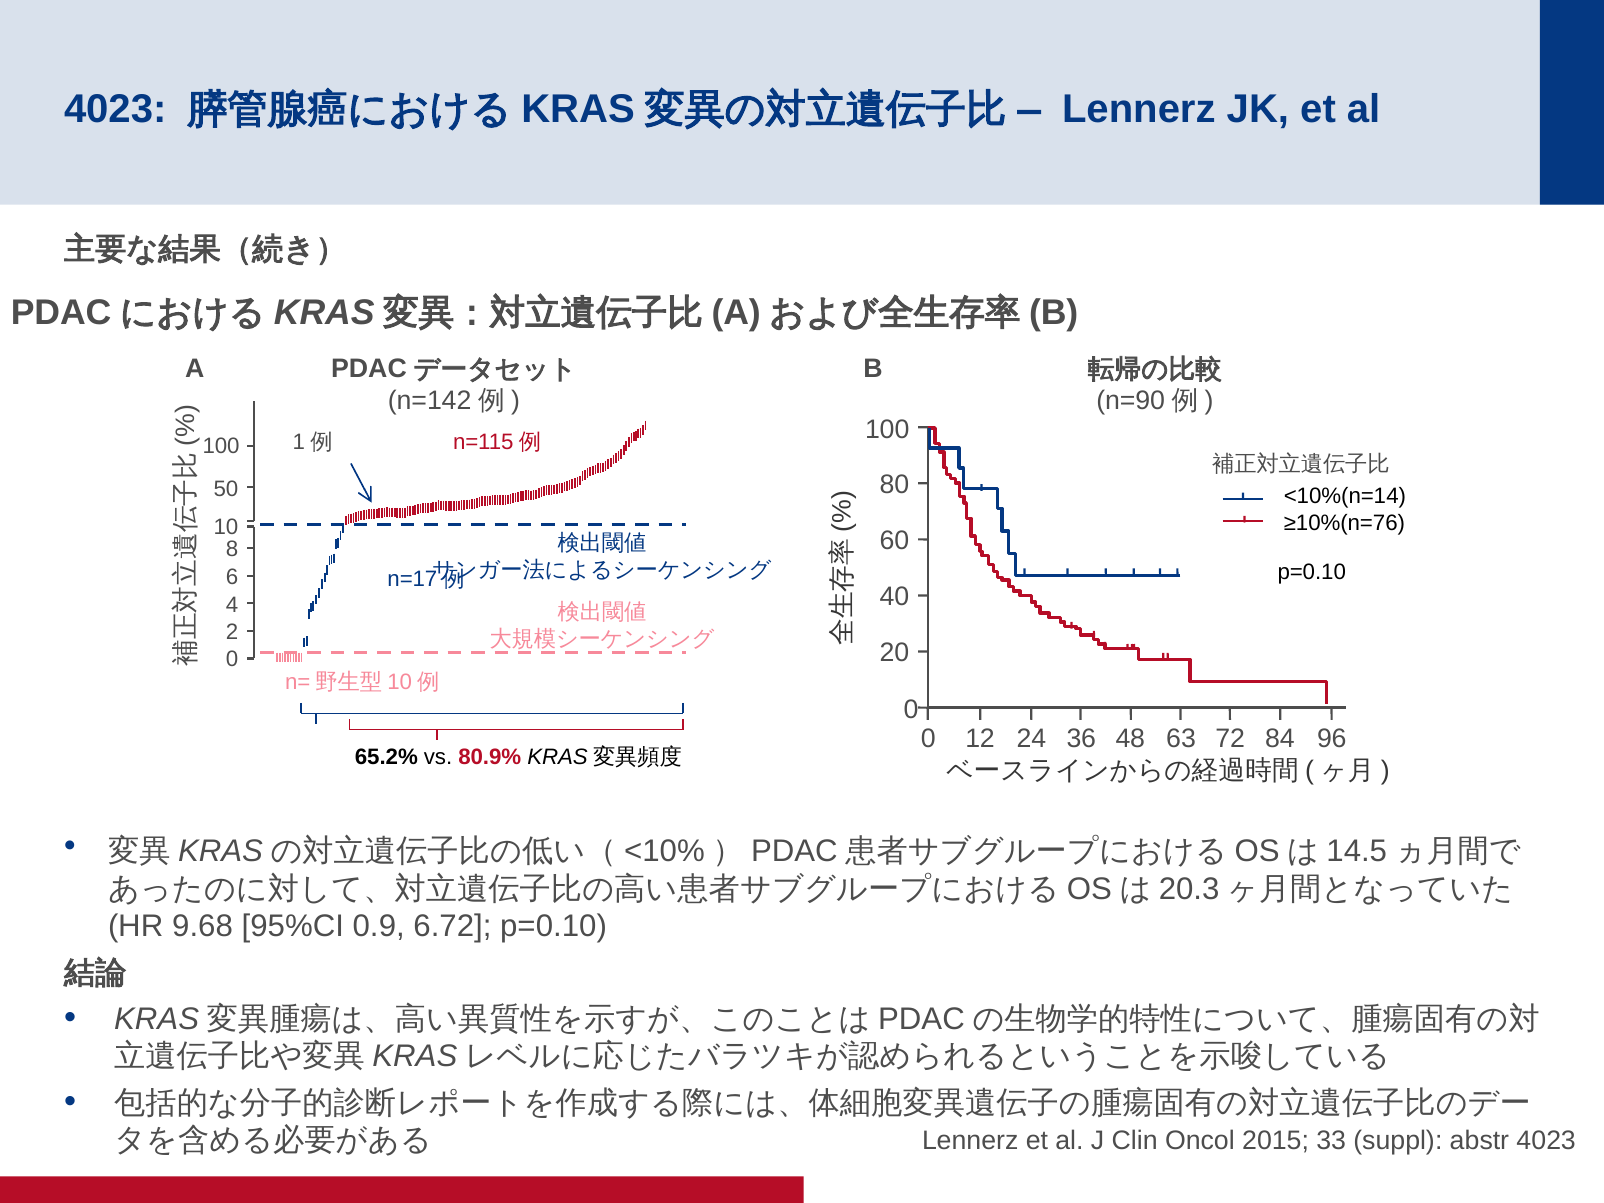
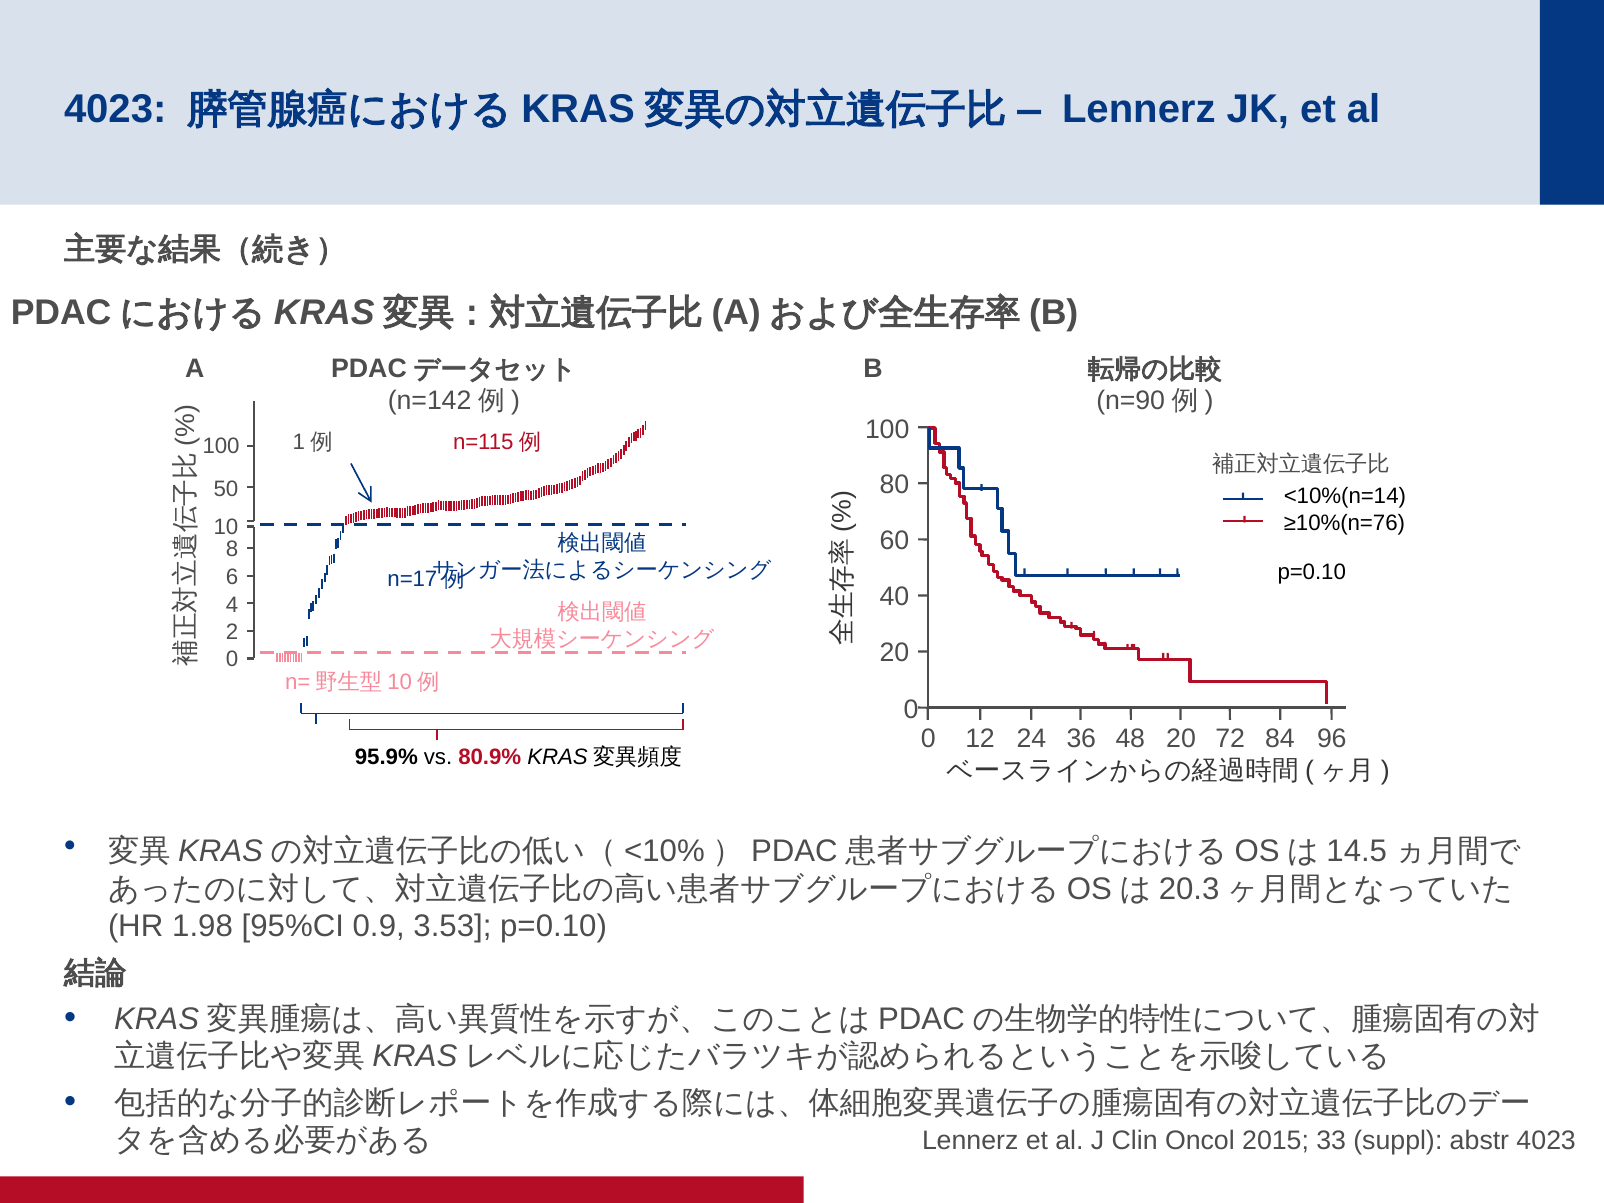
48 63: 63 -> 20 (1181, 738)
65.2%: 65.2% -> 95.9% (386, 758)
9.68: 9.68 -> 1.98 (203, 926)
6.72: 6.72 -> 3.53 (452, 926)
